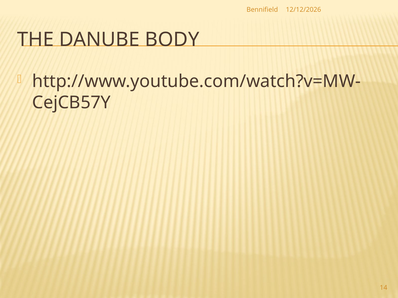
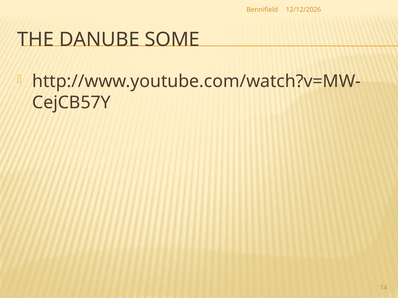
BODY: BODY -> SOME (172, 40)
